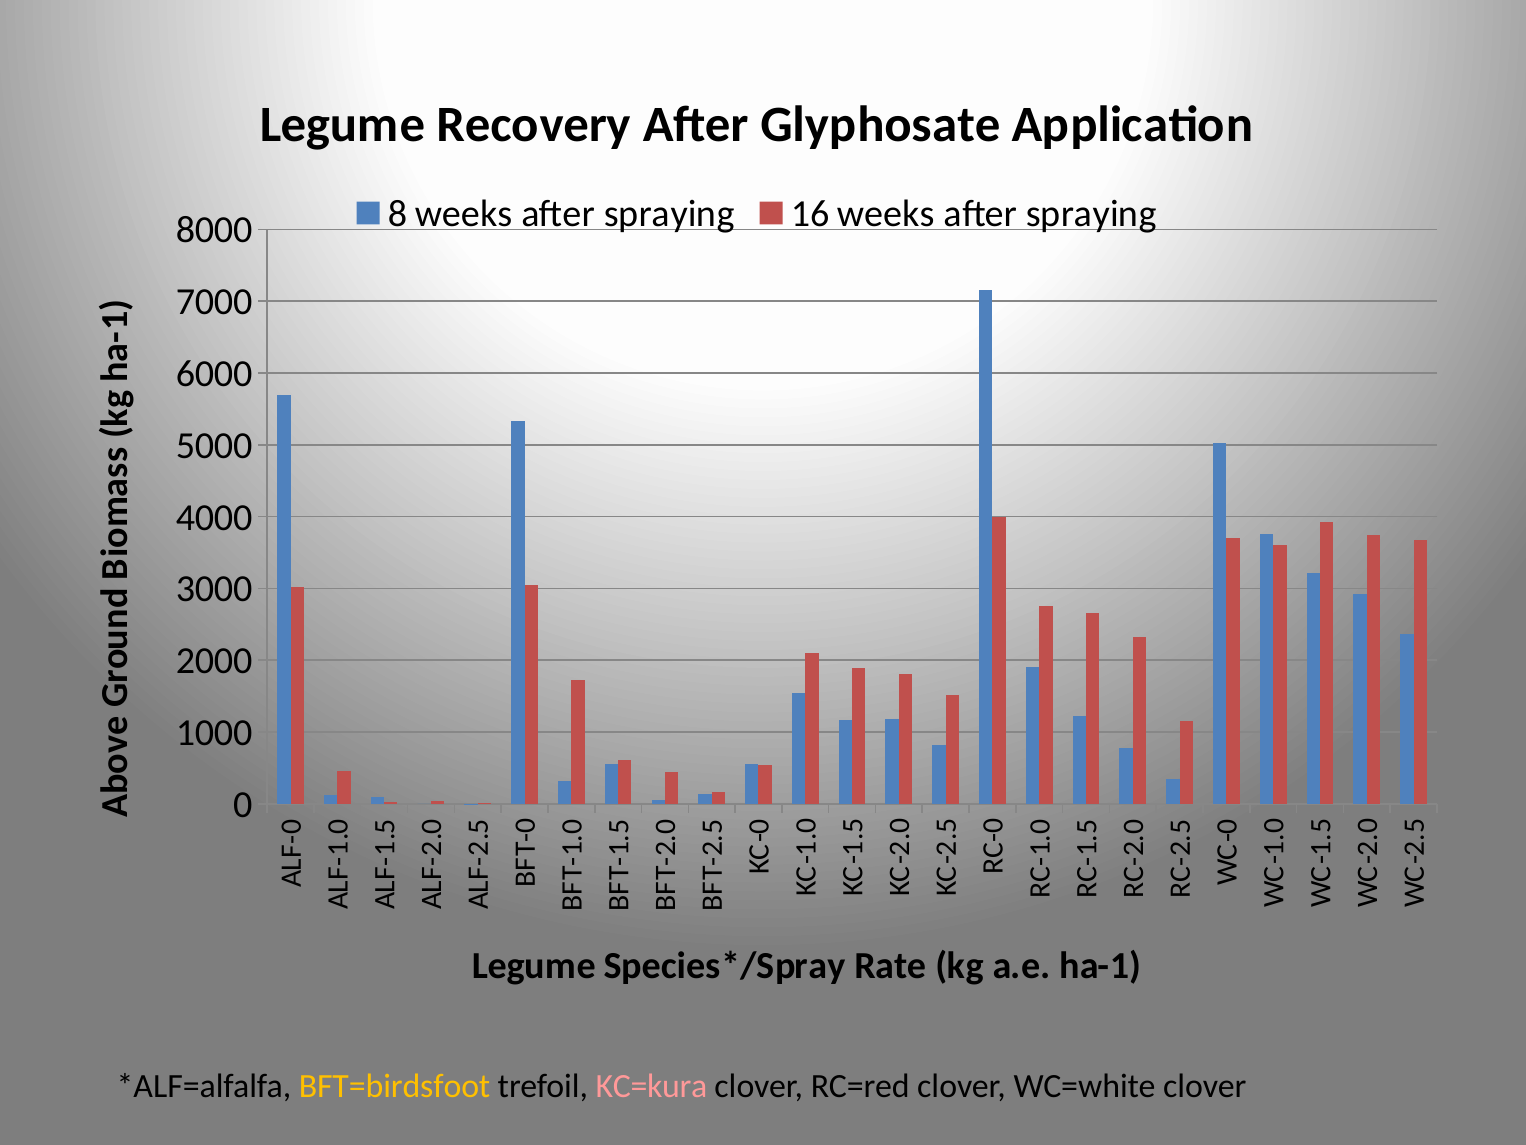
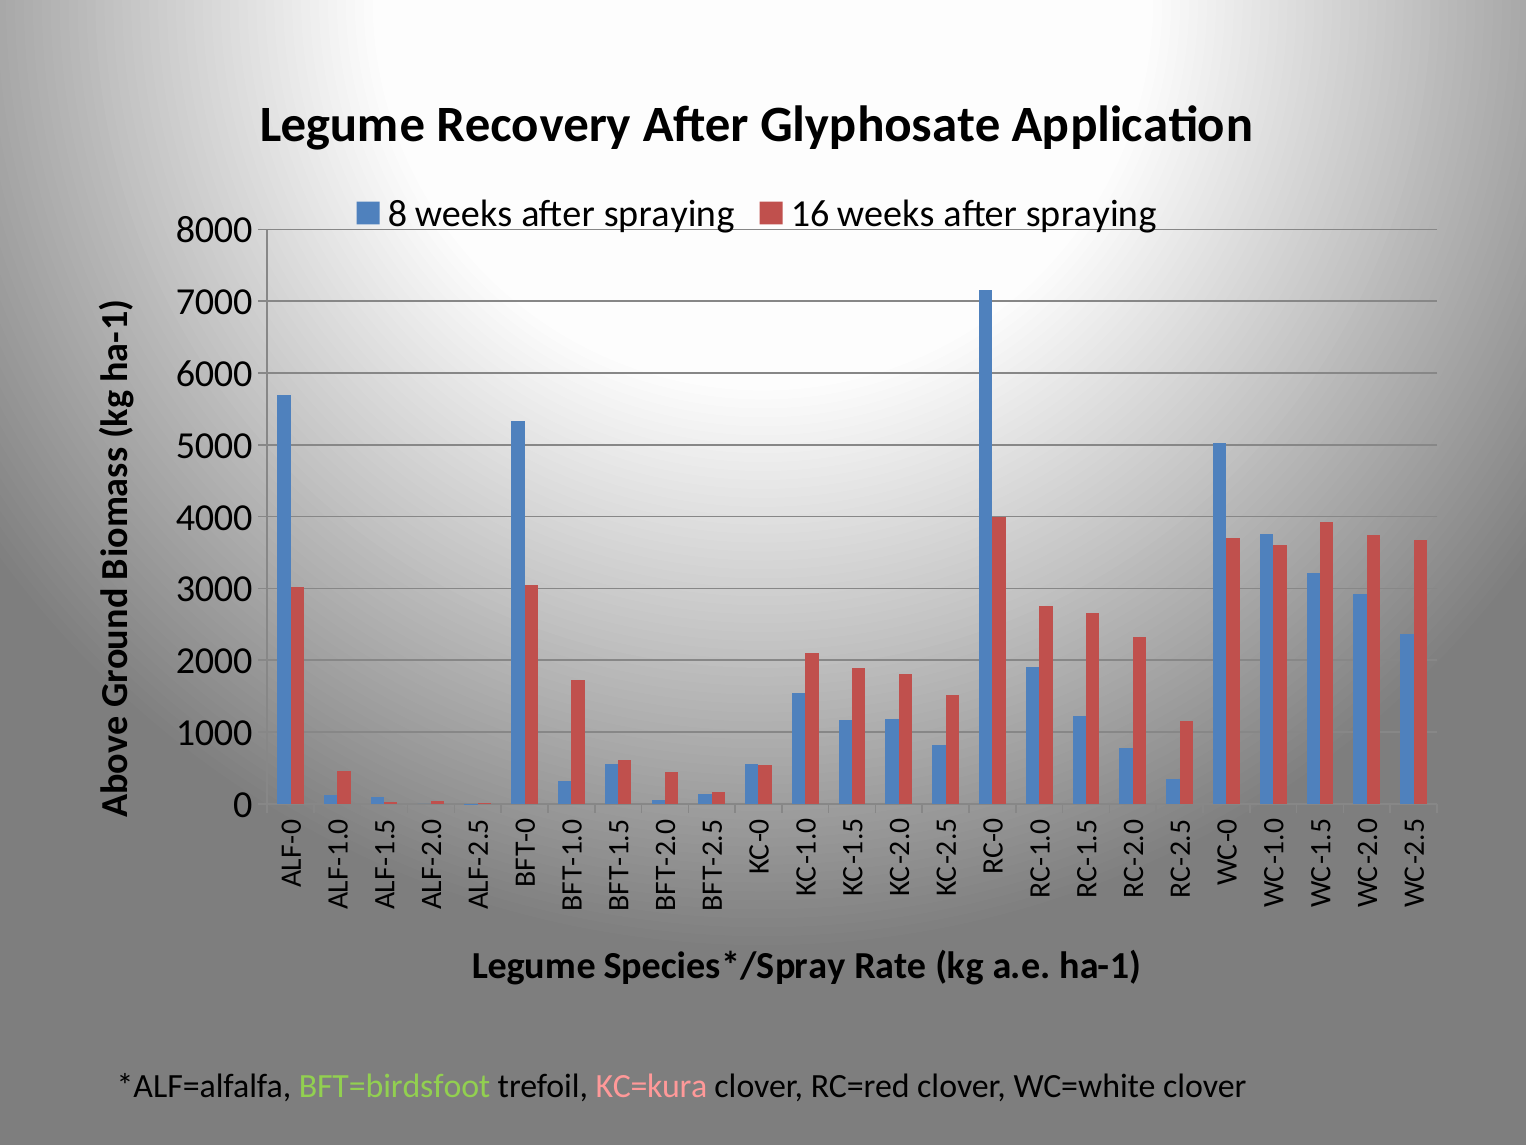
BFT=birdsfoot colour: yellow -> light green (395, 1086)
